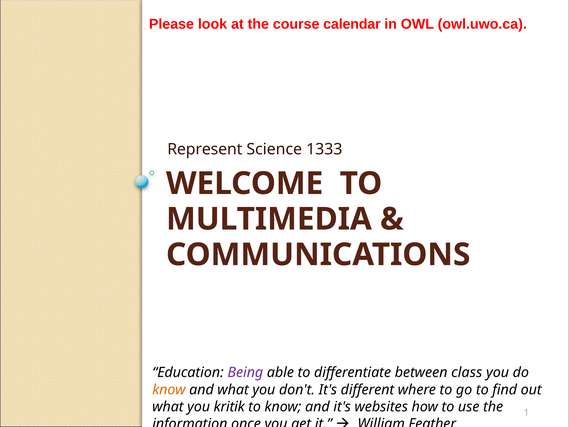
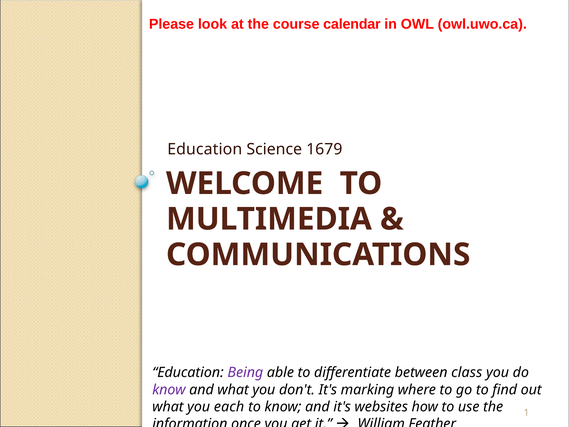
Represent: Represent -> Education (205, 149)
1333: 1333 -> 1679 (324, 149)
know colour: orange -> purple (169, 389)
different: different -> marking (367, 389)
kritik: kritik -> each (229, 407)
